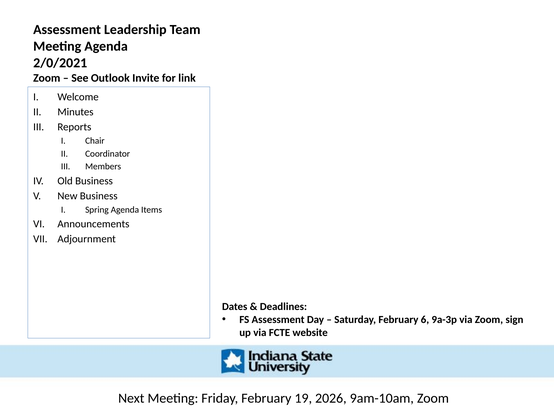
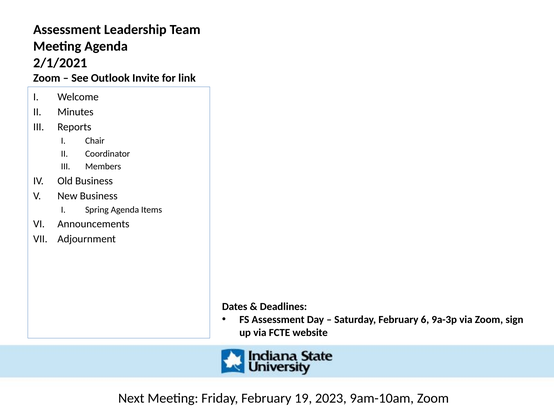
2/0/2021: 2/0/2021 -> 2/1/2021 (60, 63)
2026: 2026 -> 2023 (331, 399)
